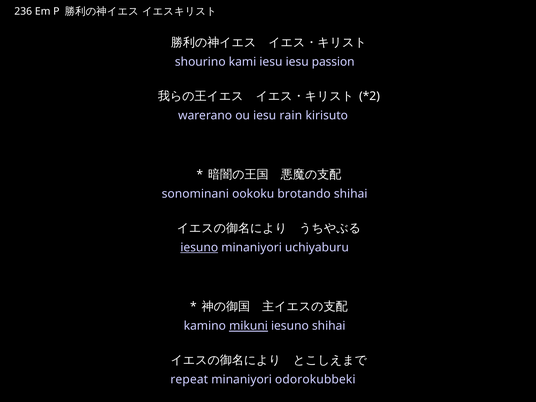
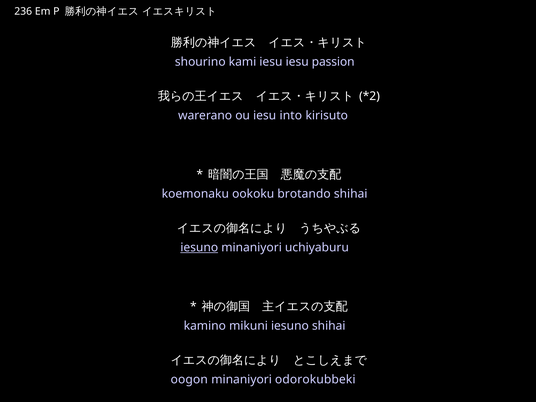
rain: rain -> into (291, 115)
sonominani: sonominani -> koemonaku (195, 194)
mikuni underline: present -> none (248, 326)
repeat: repeat -> oogon (189, 379)
